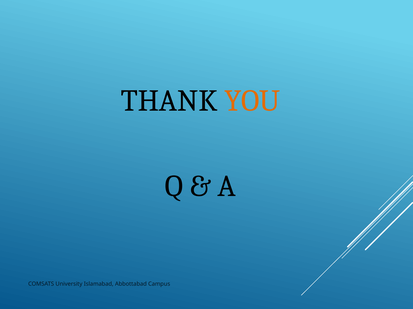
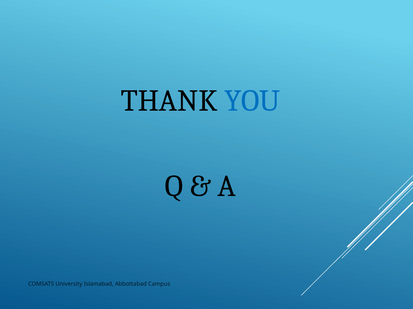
YOU colour: orange -> blue (252, 101)
